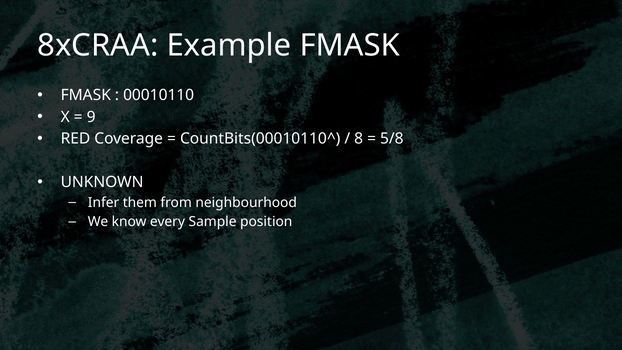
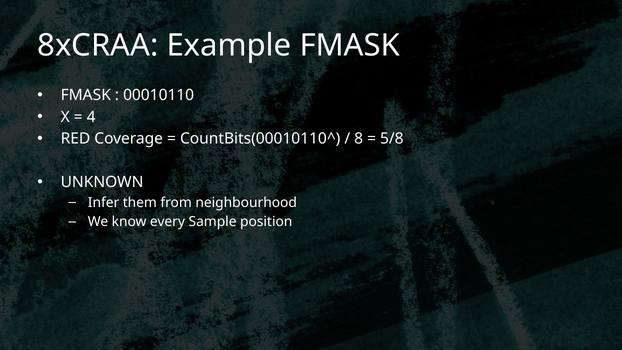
9: 9 -> 4 (91, 117)
